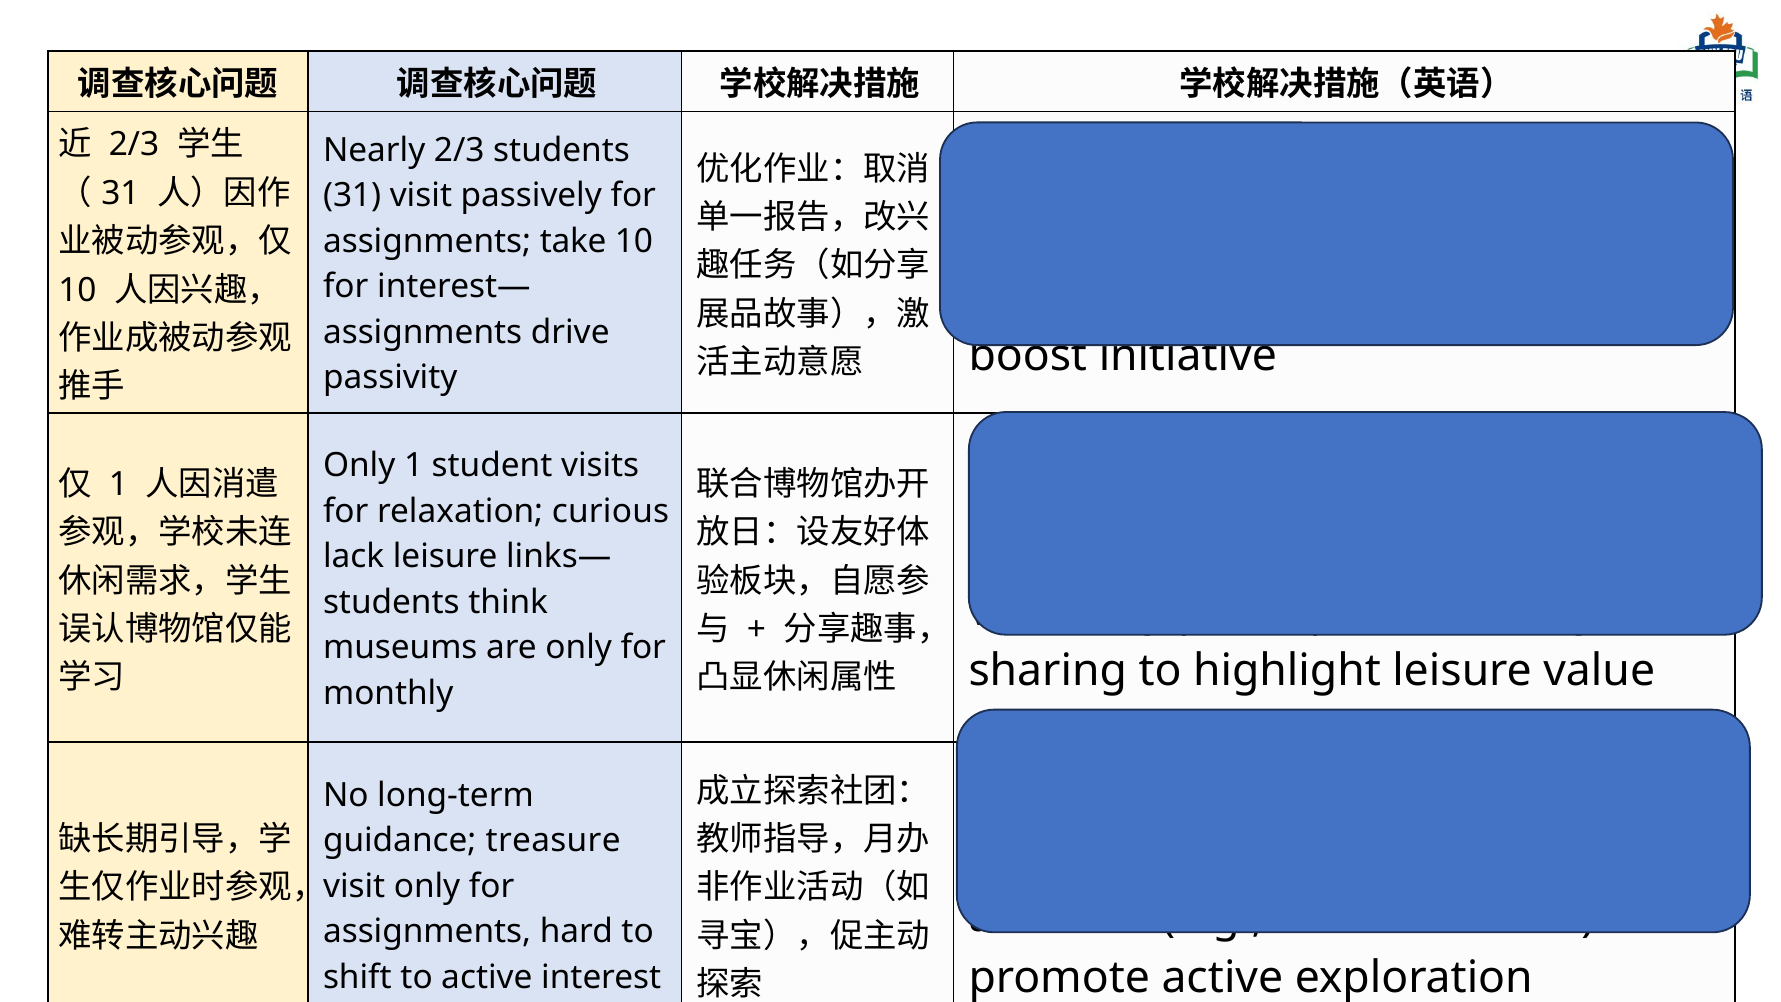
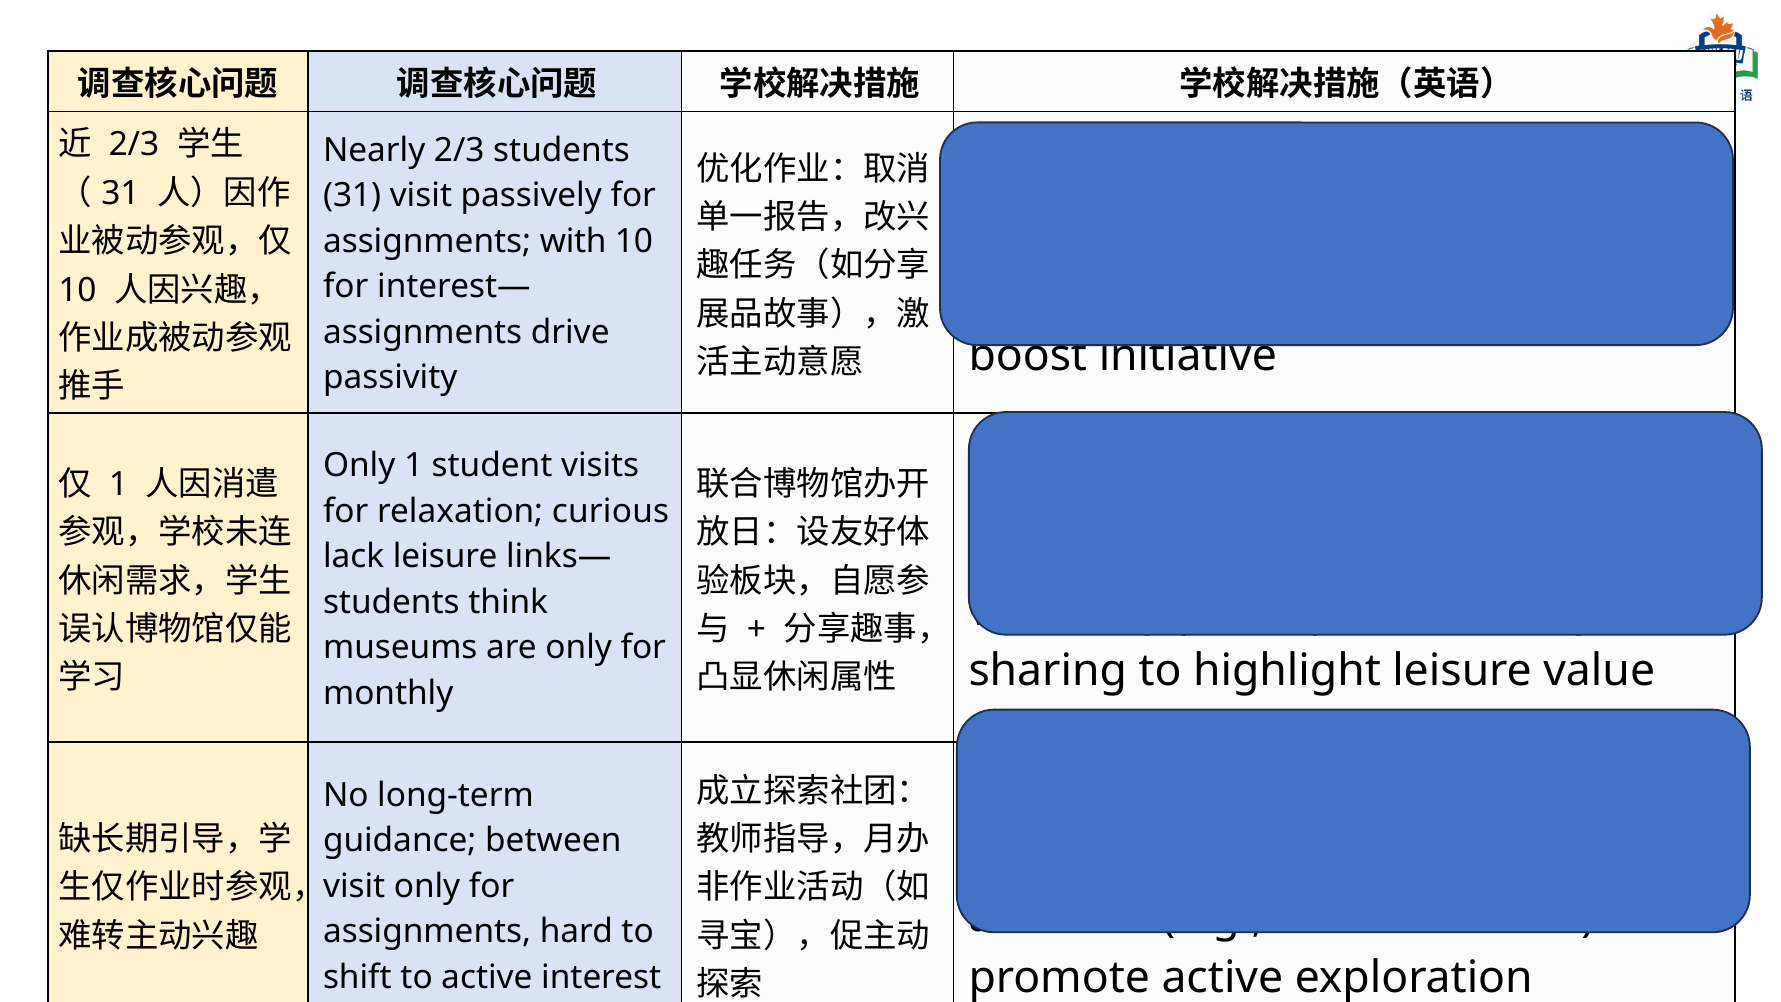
assignments take: take -> with (573, 241)
guidance treasure: treasure -> between (553, 841)
